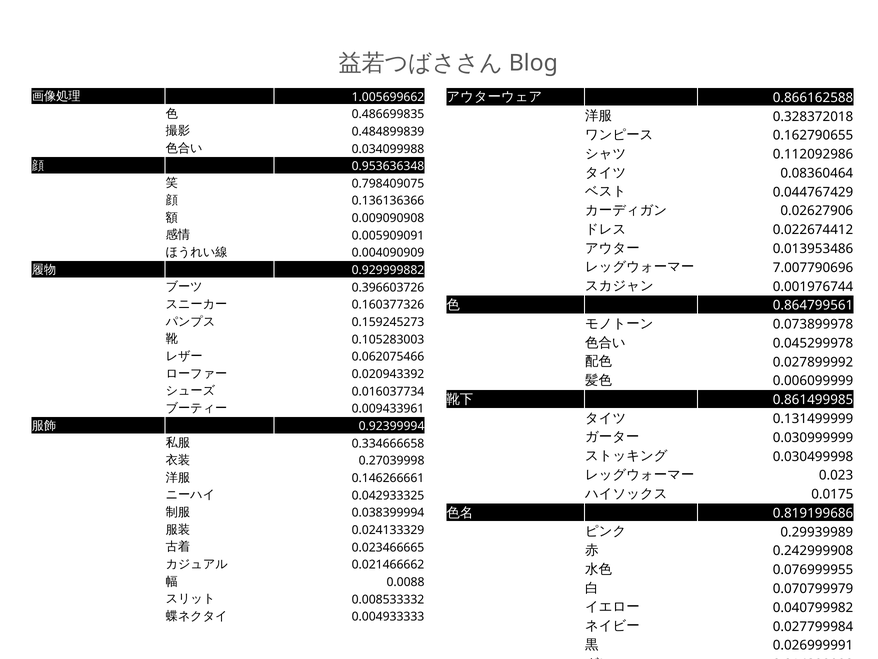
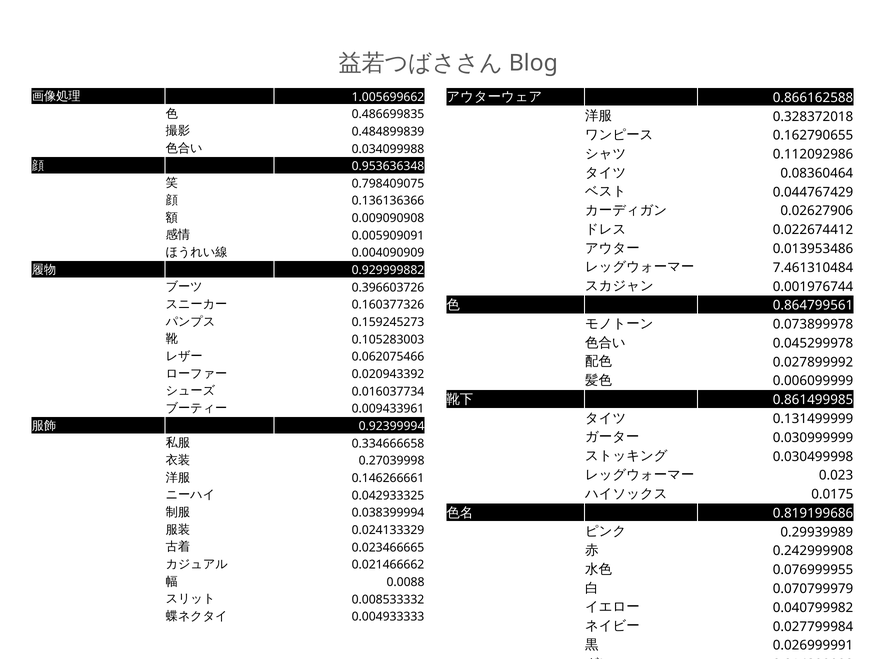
7.007790696: 7.007790696 -> 7.461310484 (813, 268)
